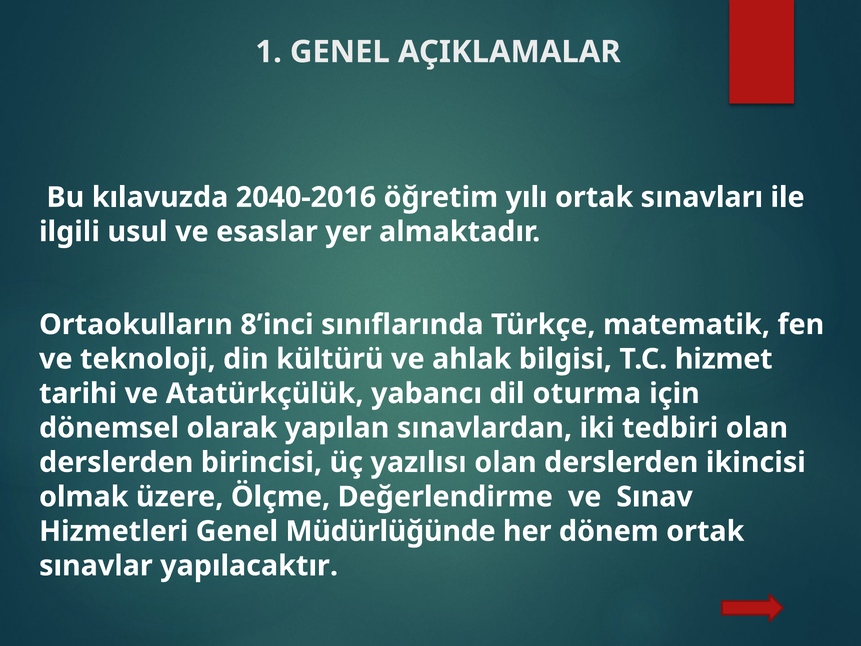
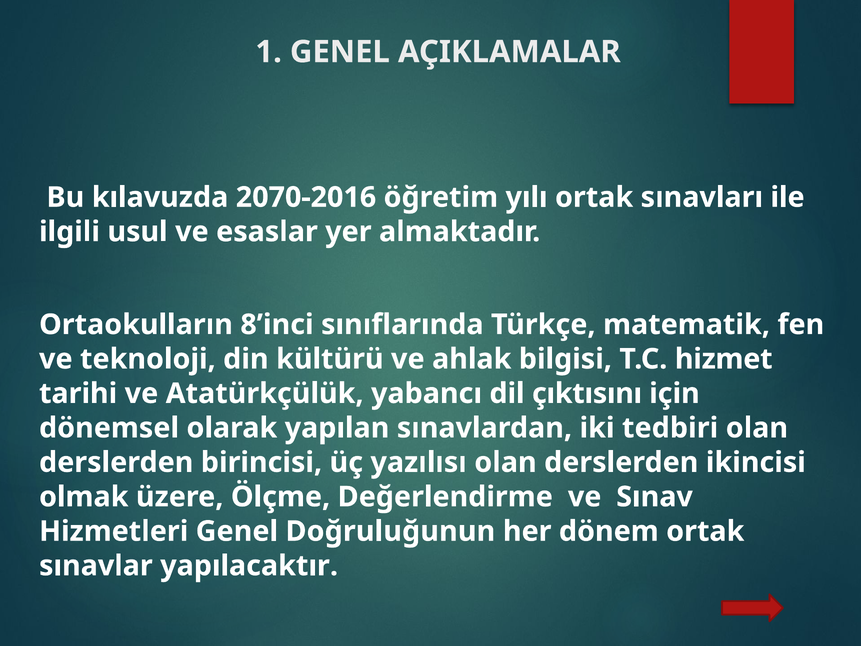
2040-2016: 2040-2016 -> 2070-2016 (306, 197)
oturma: oturma -> çıktısını (587, 393)
Müdürlüğünde: Müdürlüğünde -> Doğruluğunun (390, 531)
